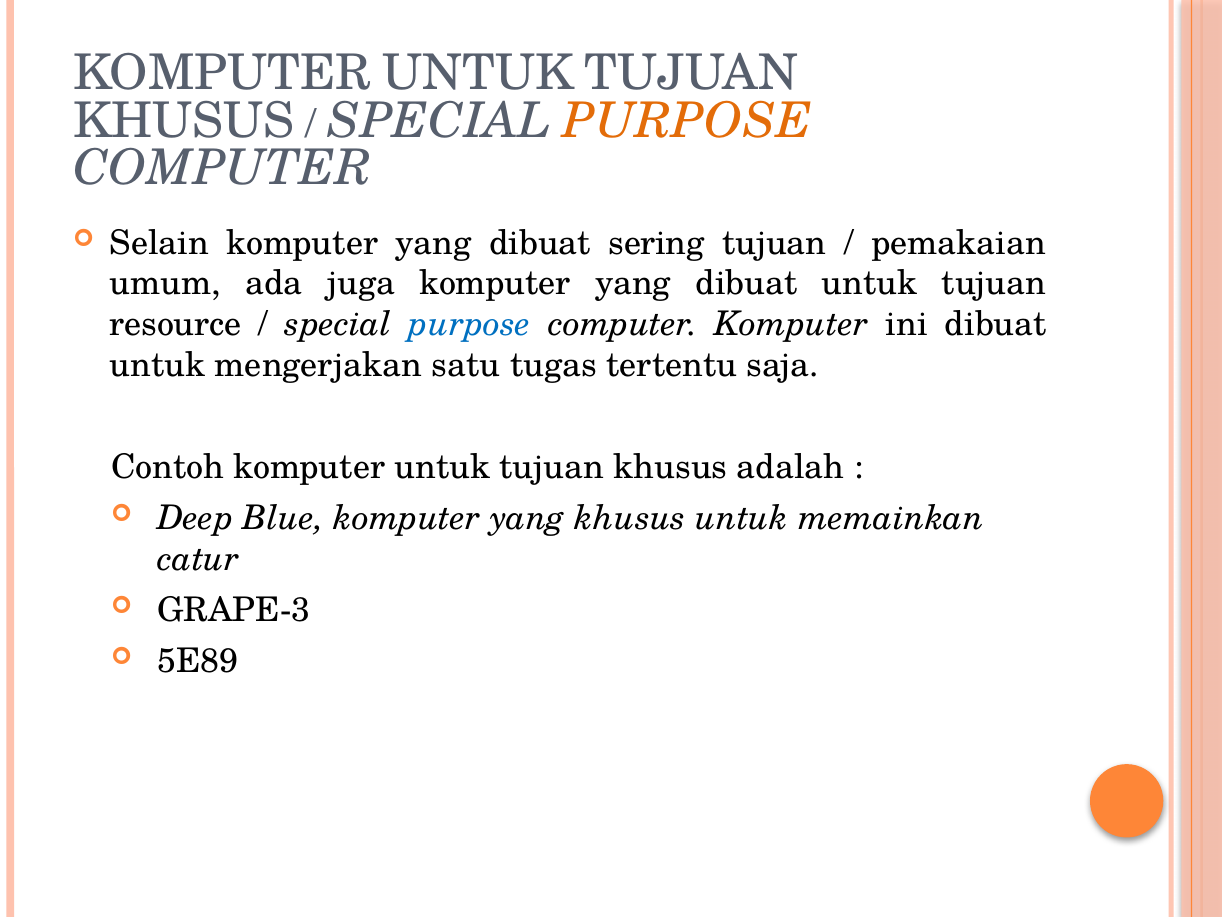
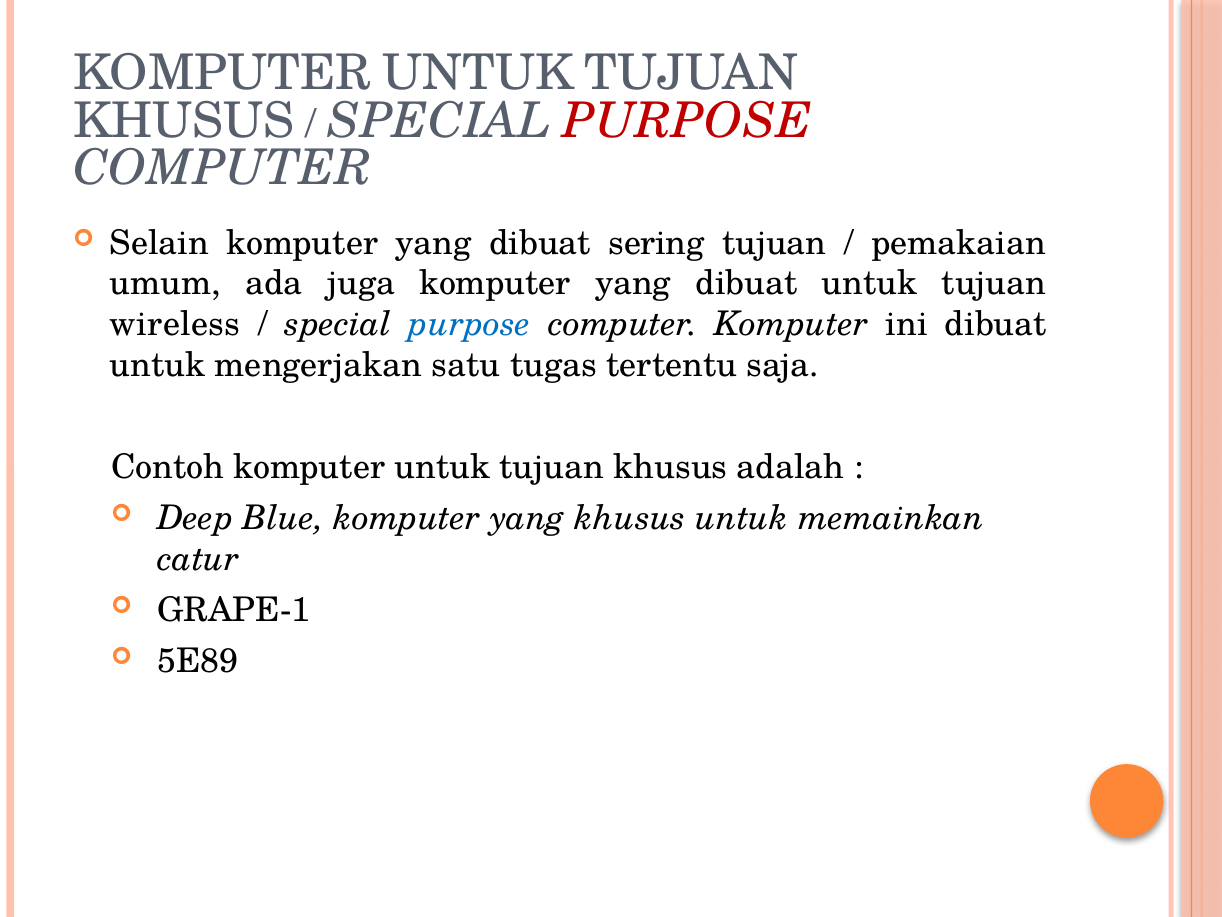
PURPOSE colour: orange -> red (687, 121)
resource: resource -> wireless (175, 324)
GRAPE-3: GRAPE-3 -> GRAPE-1 (234, 610)
